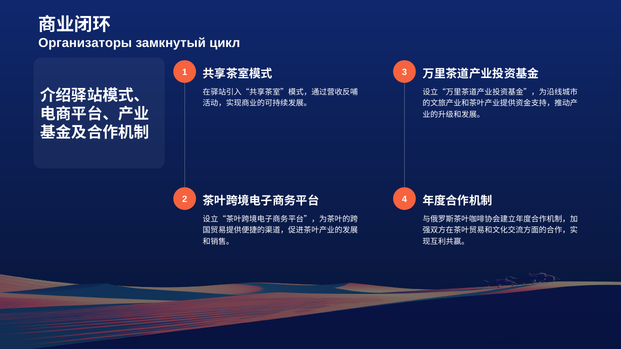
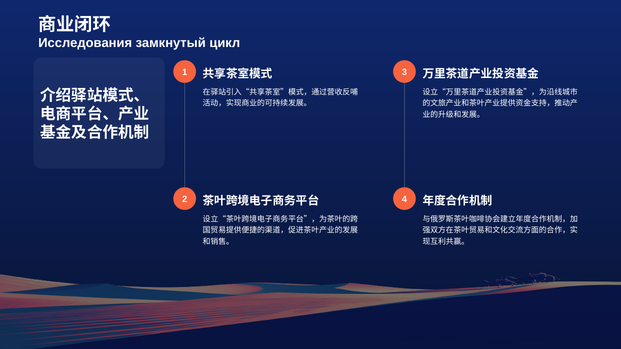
Организаторы: Организаторы -> Исследования (85, 43)
